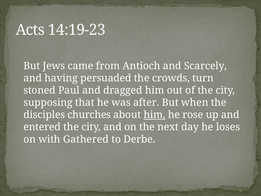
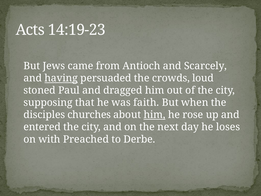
having underline: none -> present (61, 78)
turn: turn -> loud (203, 78)
after: after -> faith (146, 103)
Gathered: Gathered -> Preached (86, 139)
